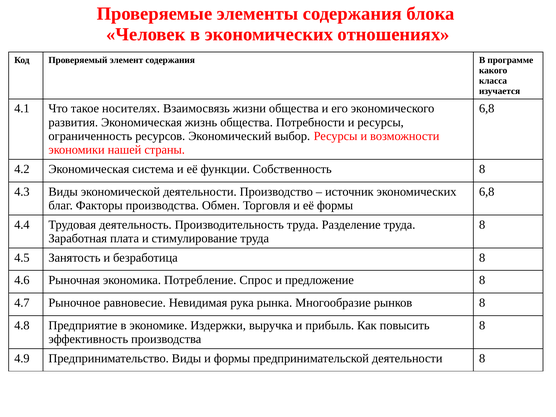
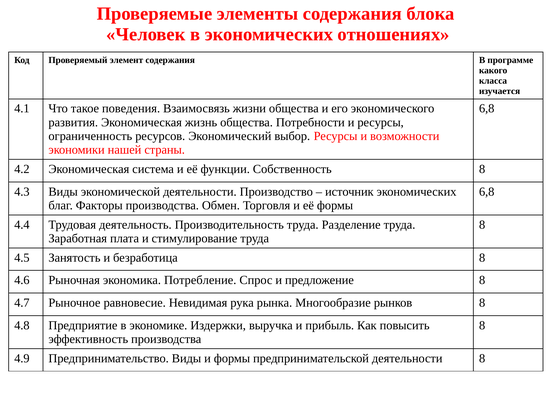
носителях: носителях -> поведения (131, 109)
